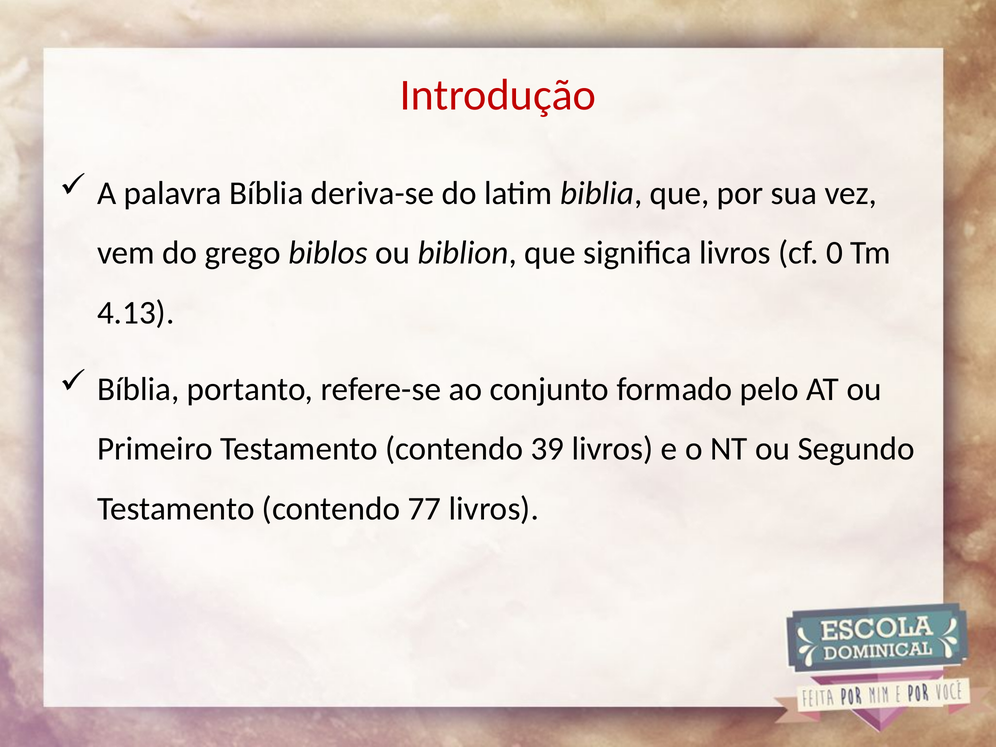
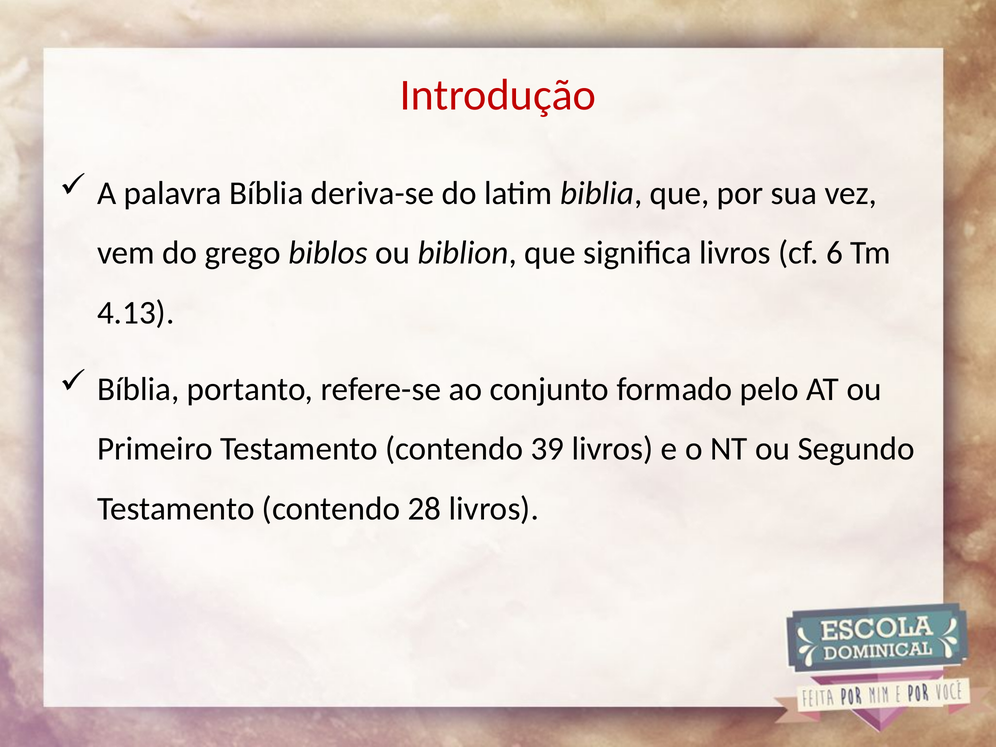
0: 0 -> 6 (835, 253)
77: 77 -> 28 (424, 509)
